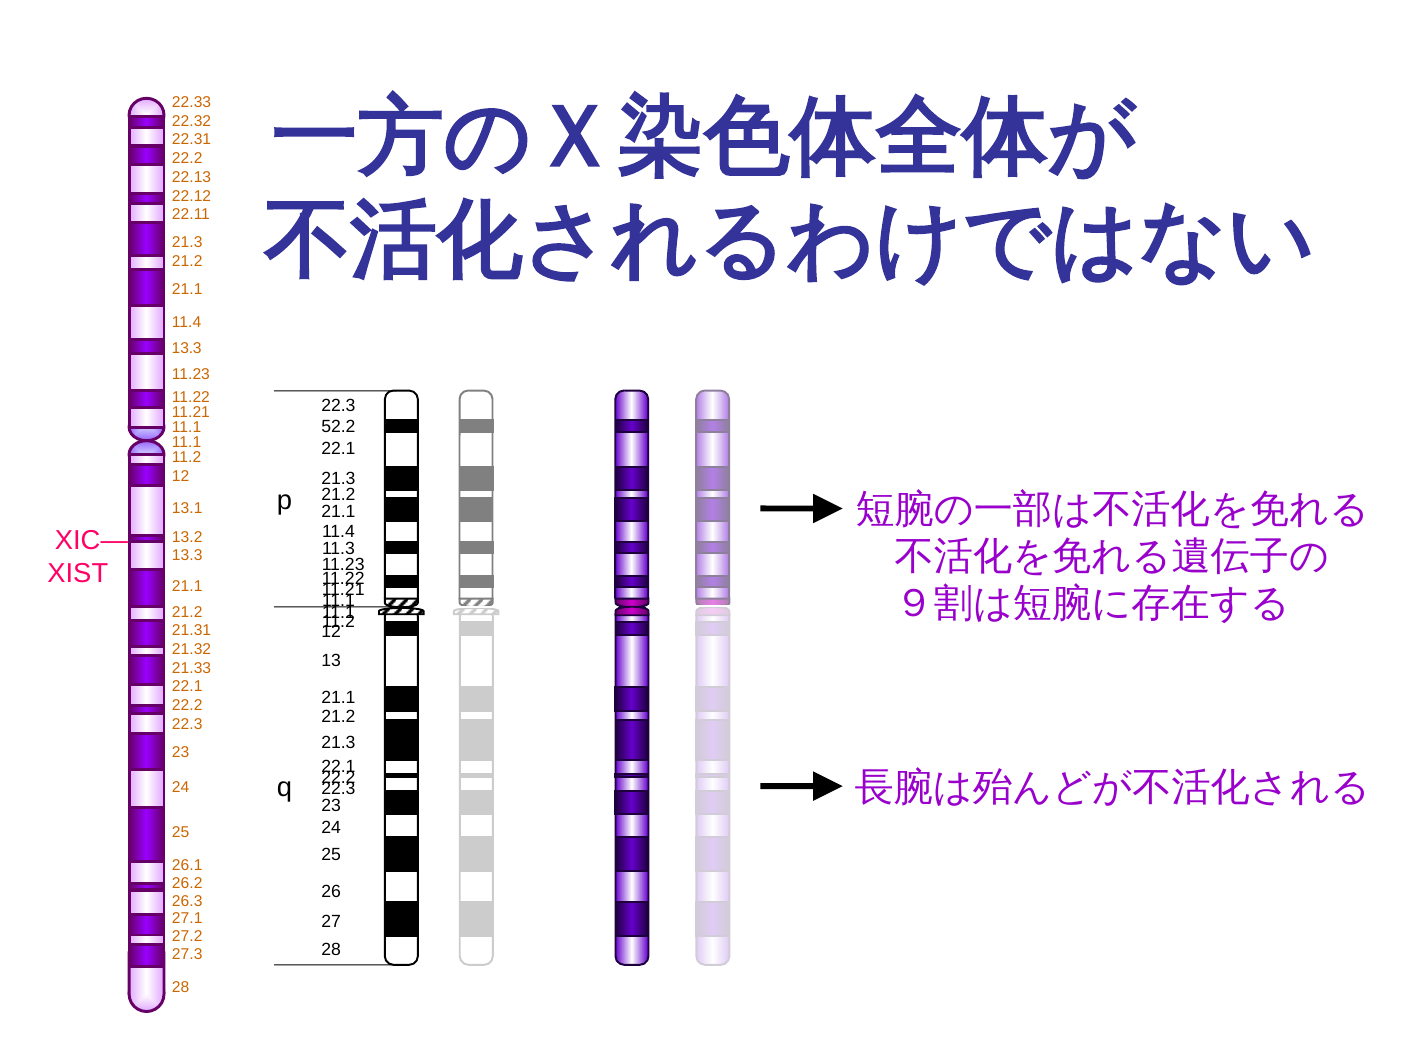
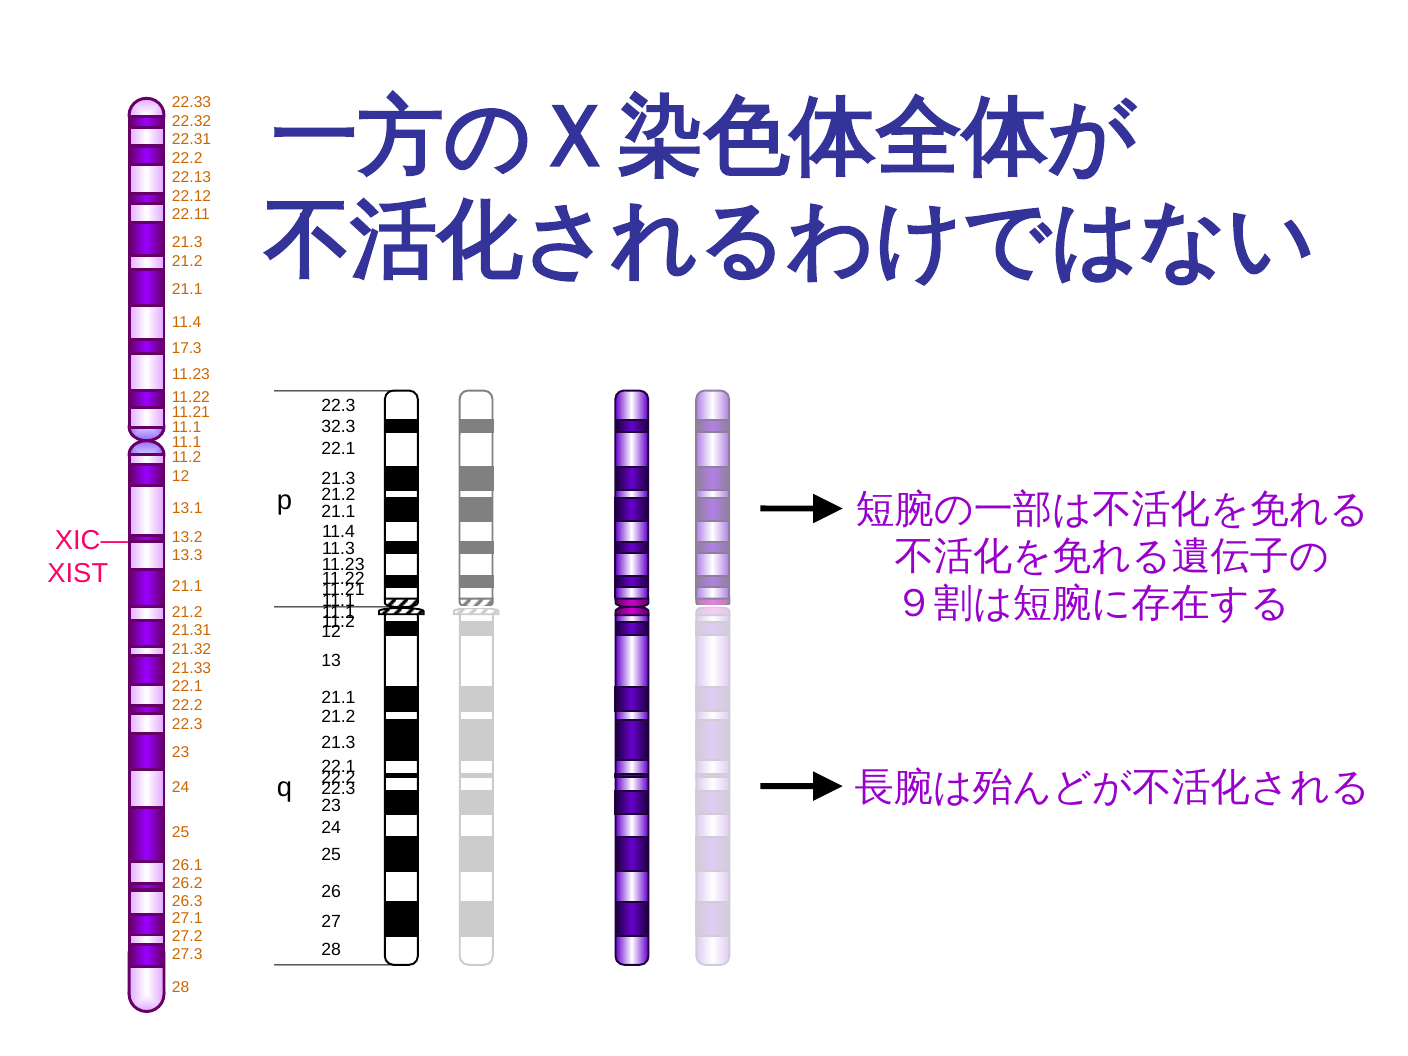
13.3: 13.3 -> 17.3 (187, 348)
52.2: 52.2 -> 32.3 (338, 426)
